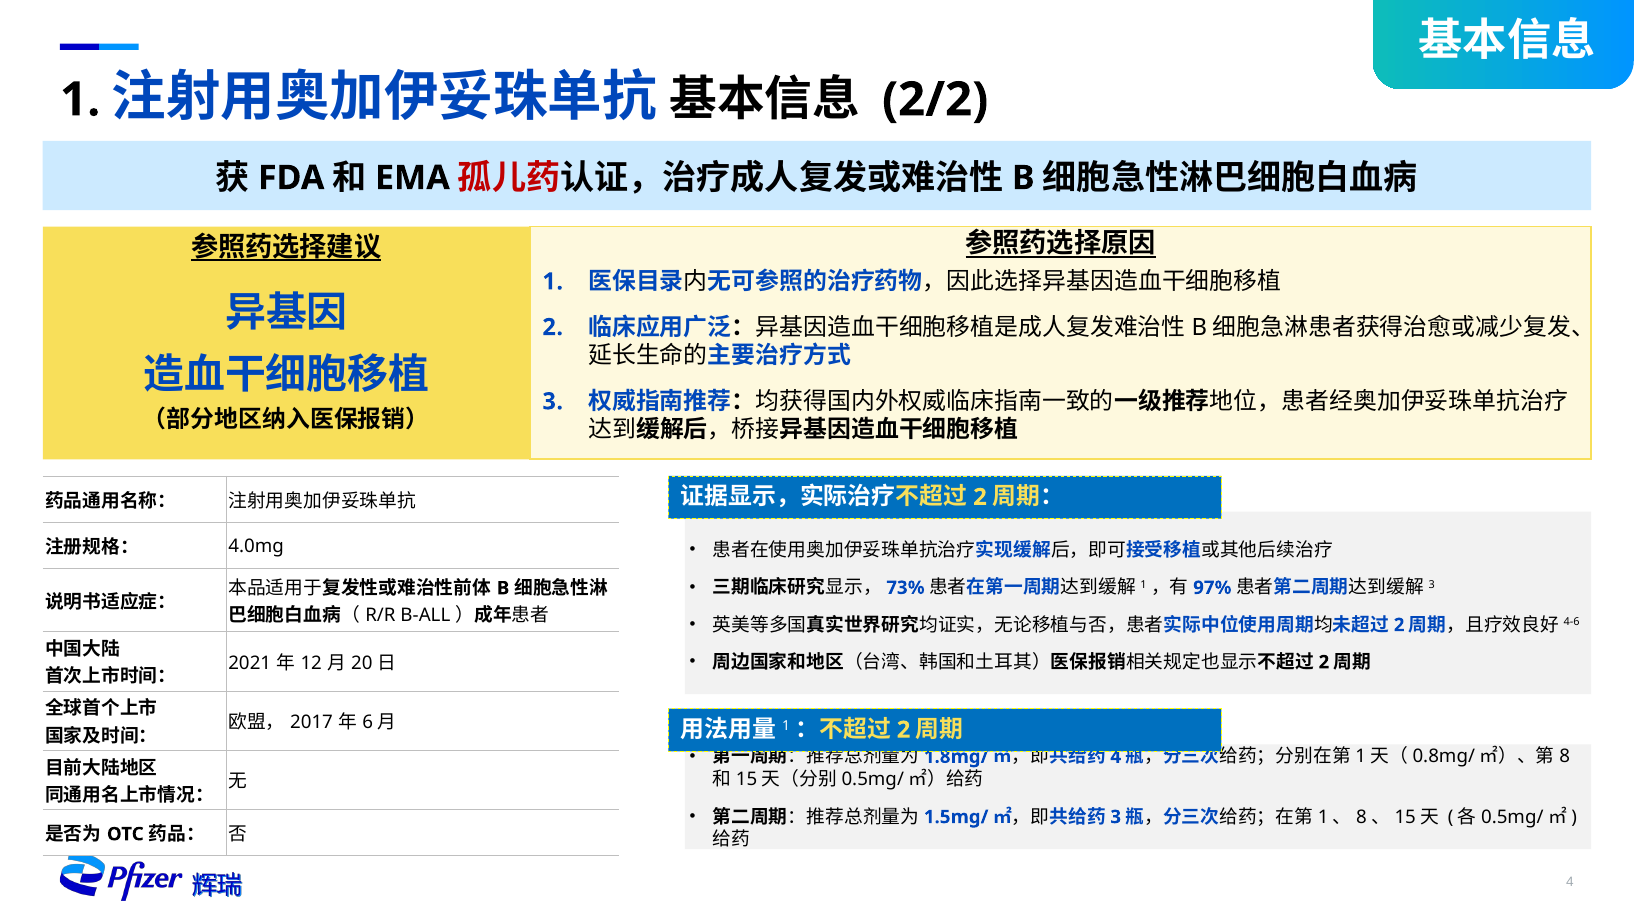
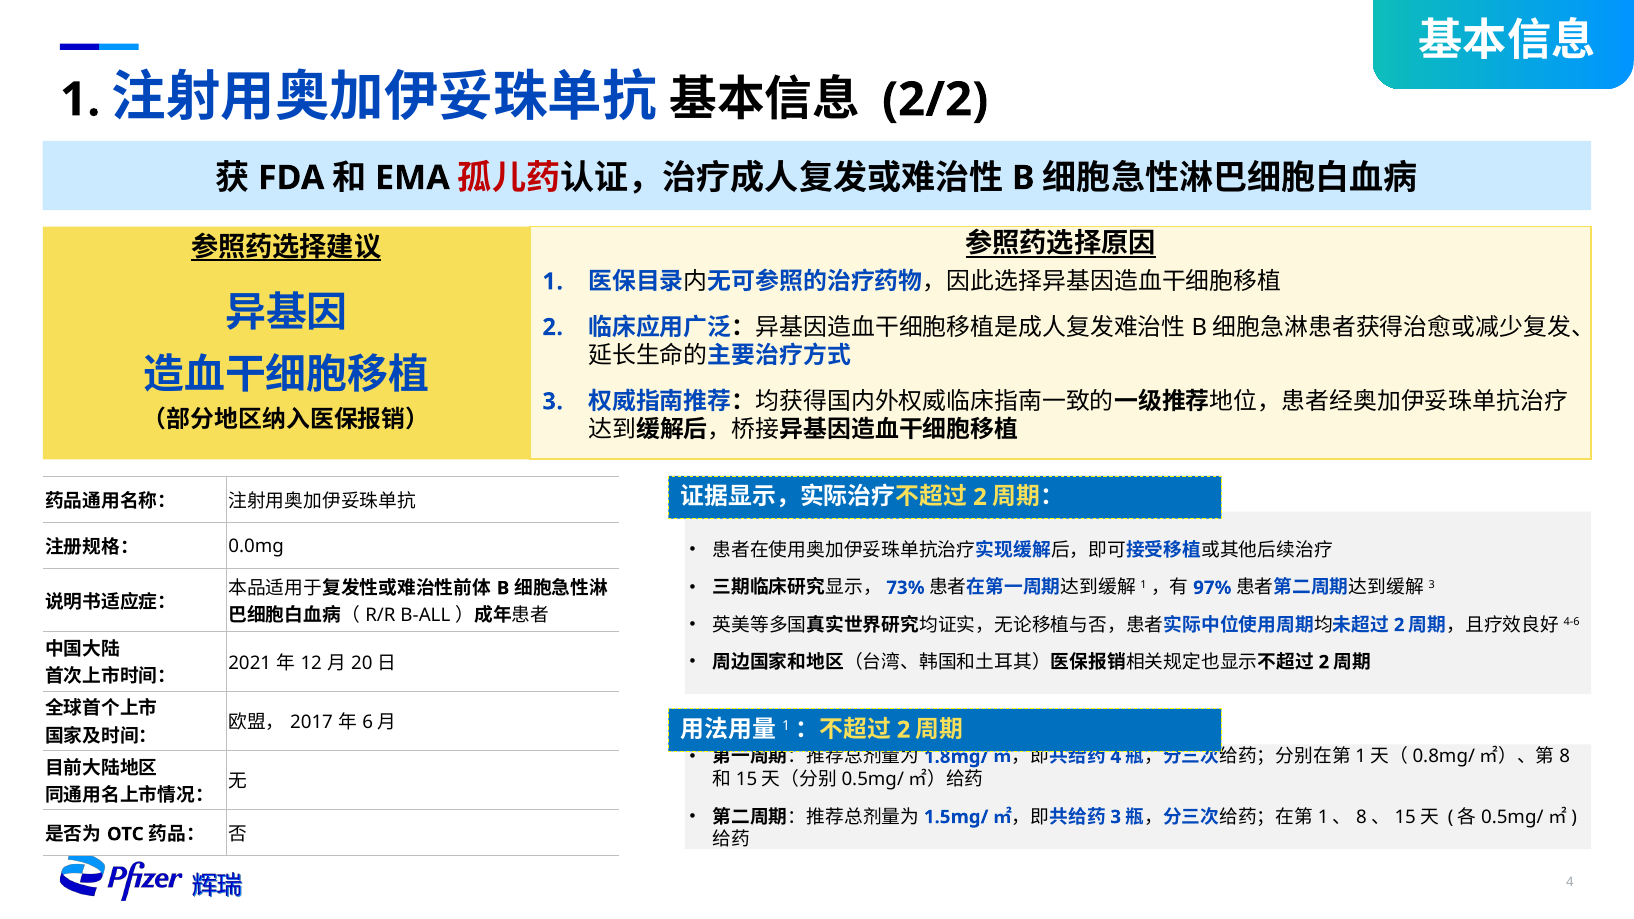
4.0mg: 4.0mg -> 0.0mg (256, 547)
